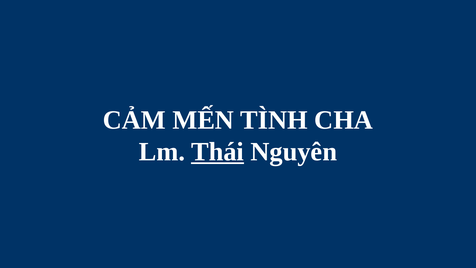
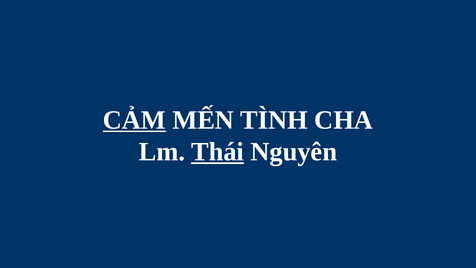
CẢM underline: none -> present (134, 120)
